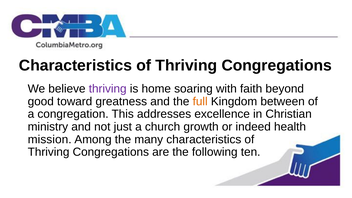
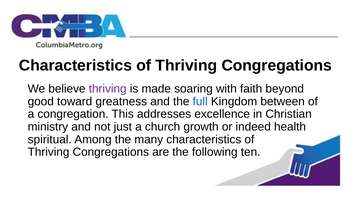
home: home -> made (156, 89)
full colour: orange -> blue (200, 101)
mission: mission -> spiritual (50, 139)
